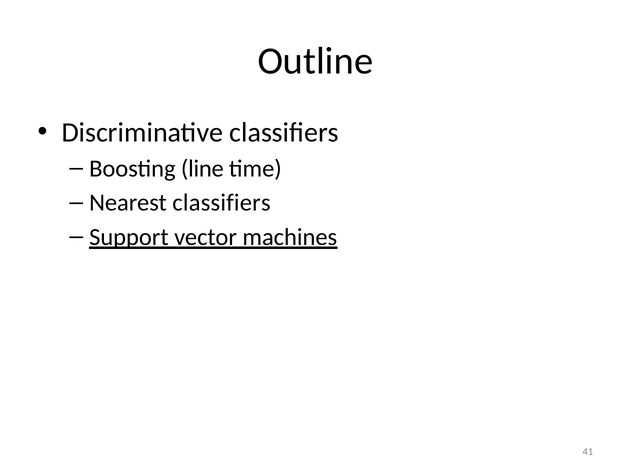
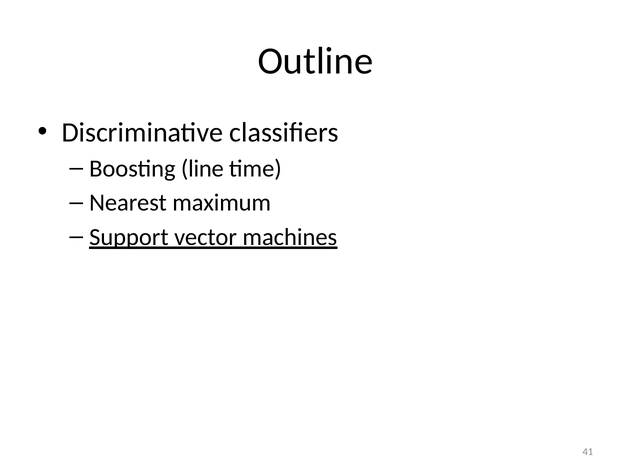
Nearest classifiers: classifiers -> maximum (222, 203)
